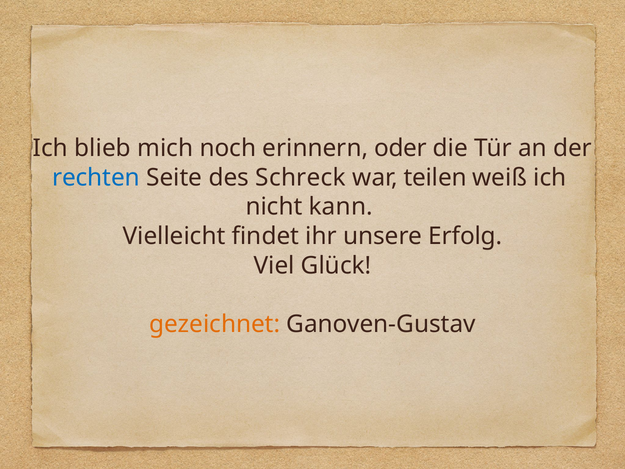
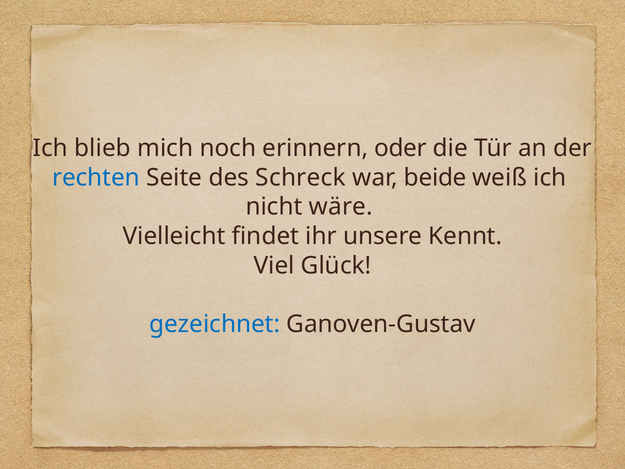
teilen: teilen -> beide (435, 177)
kann: kann -> wäre (341, 207)
Erfolg: Erfolg -> Kennt (465, 236)
gezeichnet colour: orange -> blue (215, 324)
